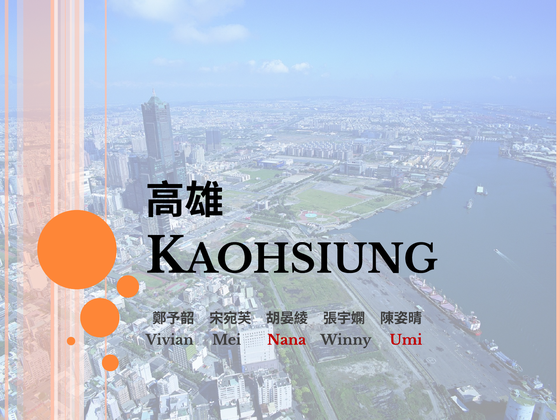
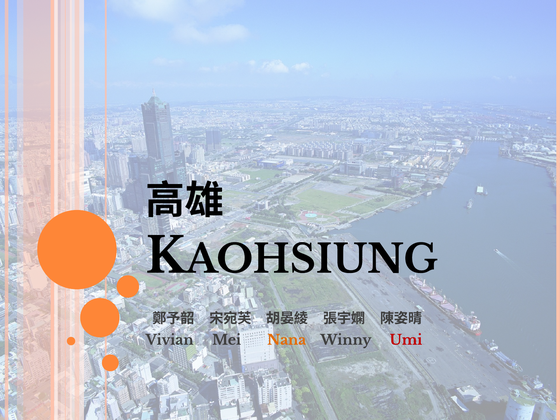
Nana colour: red -> orange (287, 340)
